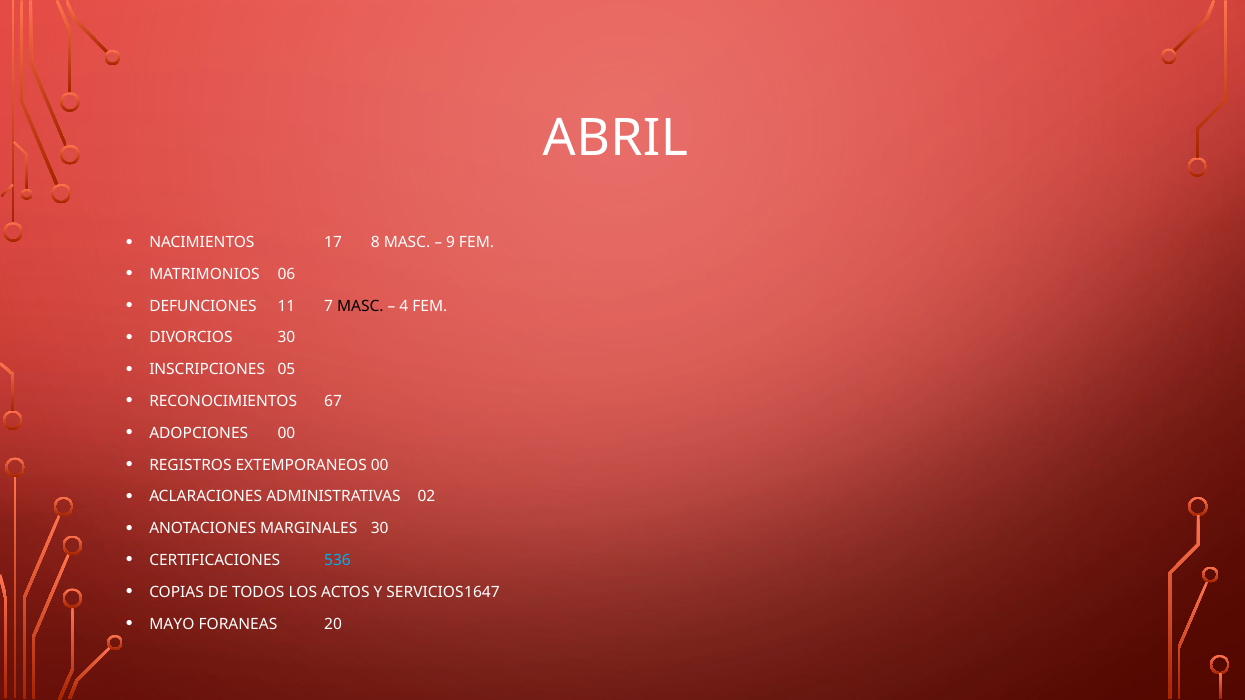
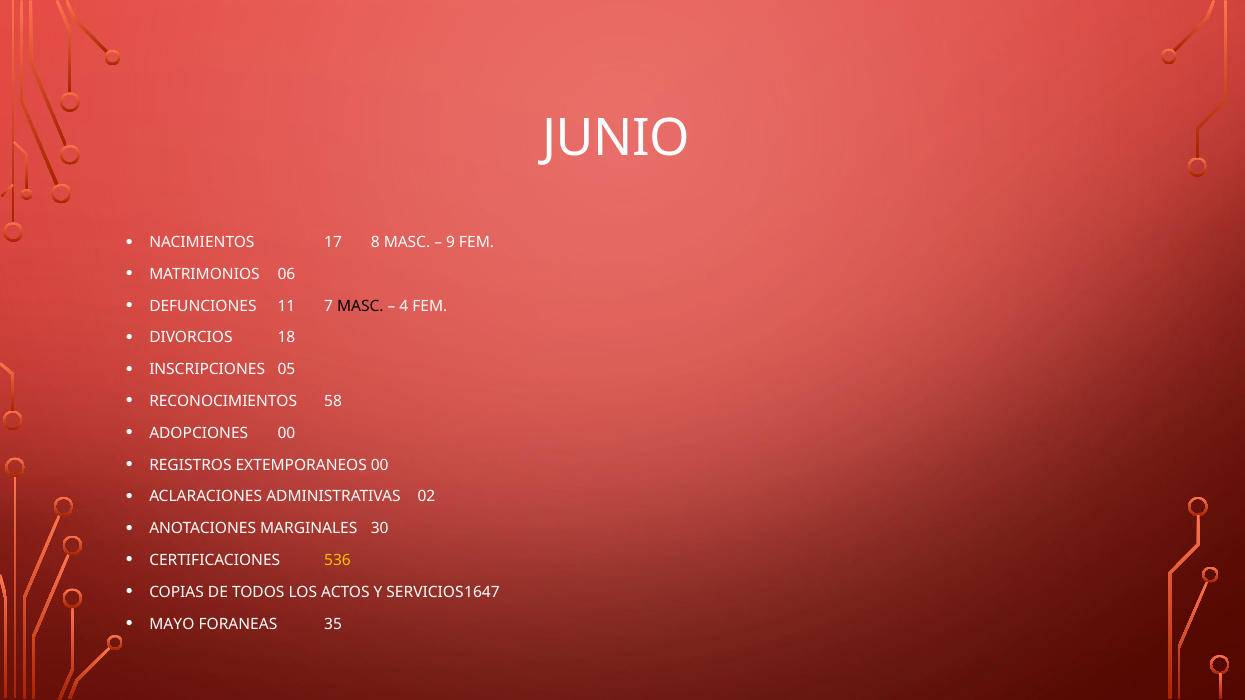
ABRIL: ABRIL -> JUNIO (616, 138)
DIVORCIOS 30: 30 -> 18 (286, 338)
67: 67 -> 58 (333, 402)
536 colour: light blue -> yellow (338, 561)
20: 20 -> 35 (333, 624)
